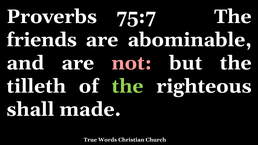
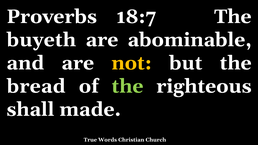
75:7: 75:7 -> 18:7 (136, 17)
friends: friends -> buyeth (41, 40)
not colour: pink -> yellow (132, 63)
tilleth: tilleth -> bread (36, 86)
